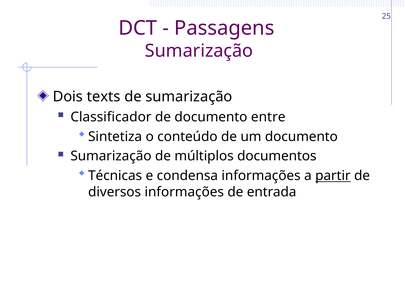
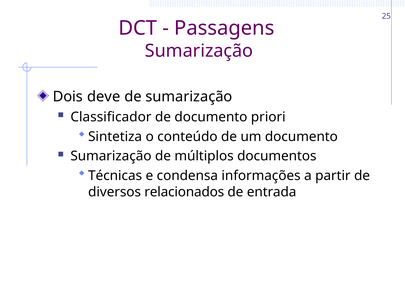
texts: texts -> deve (104, 97)
entre: entre -> priori (268, 117)
partir underline: present -> none (333, 176)
diversos informações: informações -> relacionados (184, 192)
